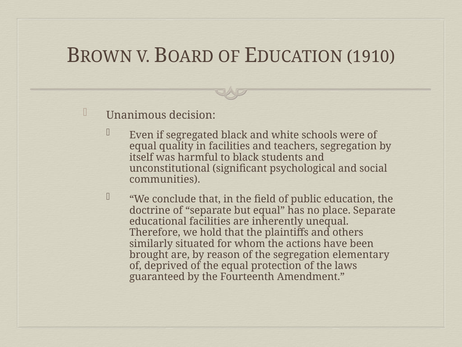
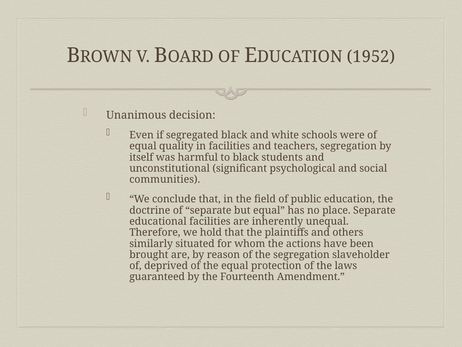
1910: 1910 -> 1952 (371, 57)
elementary: elementary -> slaveholder (361, 254)
